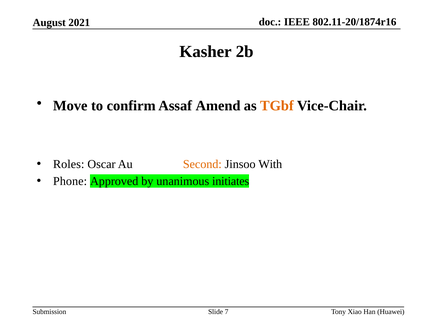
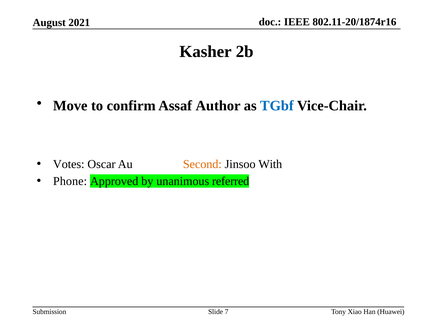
Amend: Amend -> Author (218, 106)
TGbf colour: orange -> blue (277, 106)
Roles: Roles -> Votes (69, 164)
initiates: initiates -> referred (231, 181)
